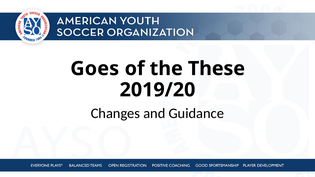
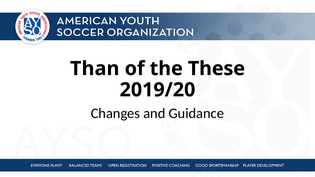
Goes: Goes -> Than (95, 69)
